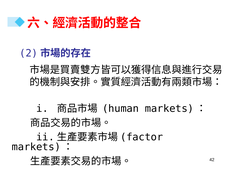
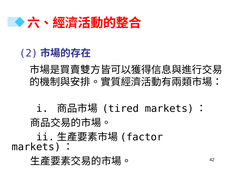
human: human -> tired (121, 109)
